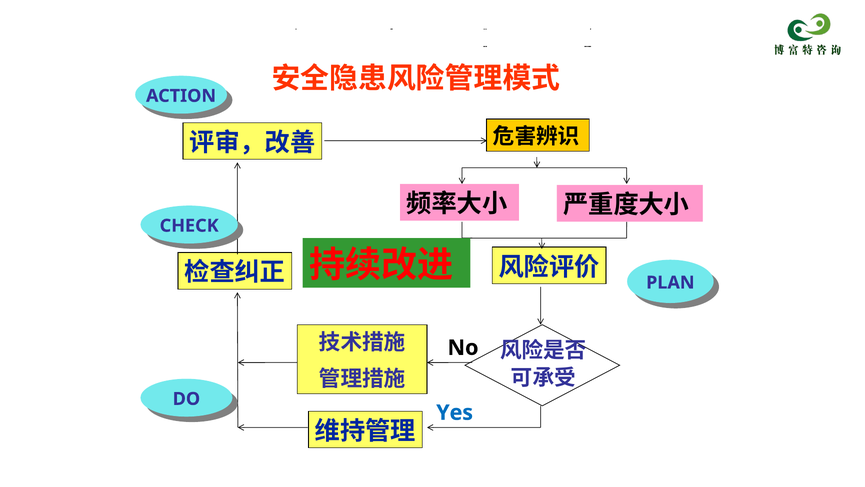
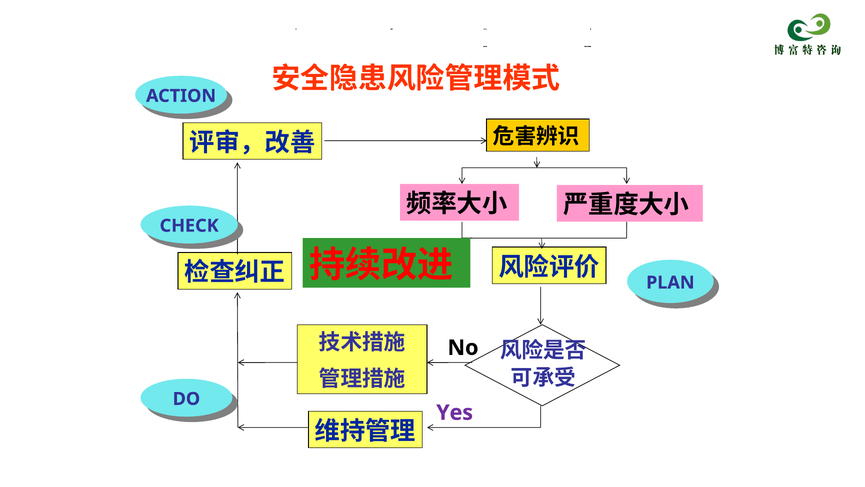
Yes colour: blue -> purple (455, 412)
